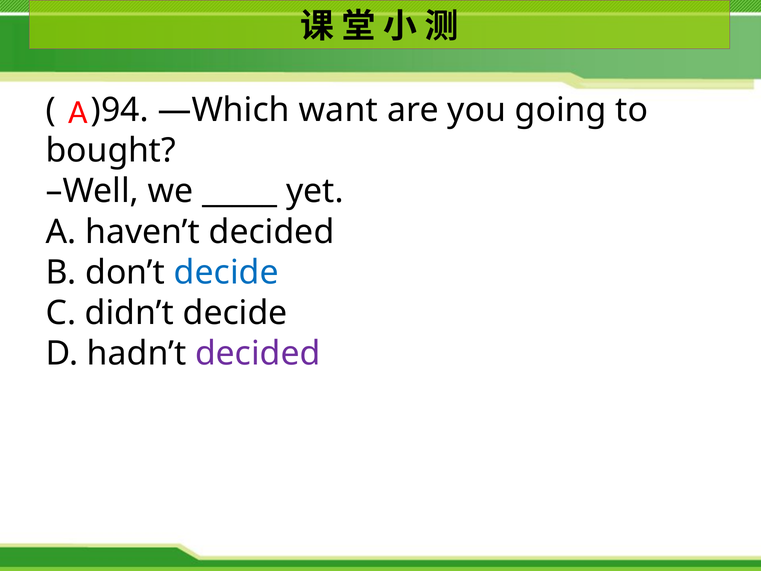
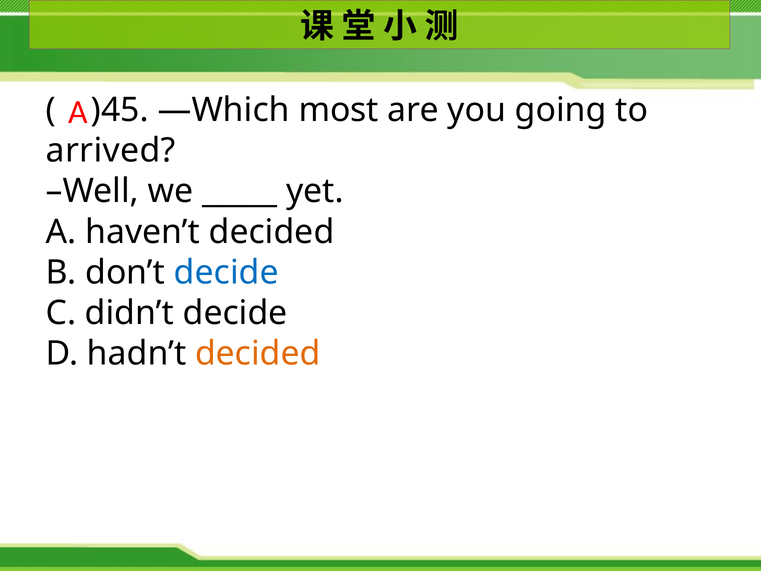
)94: )94 -> )45 (120, 110)
want: want -> most (339, 110)
bought: bought -> arrived (111, 151)
decided colour: purple -> orange (258, 354)
